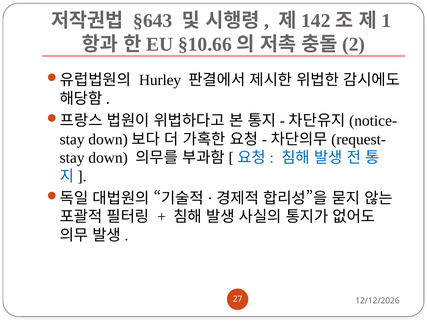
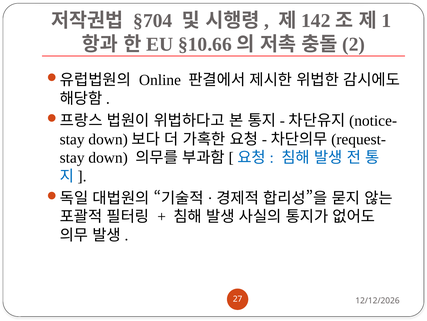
§643: §643 -> §704 (153, 21)
Hurley: Hurley -> Online (160, 80)
